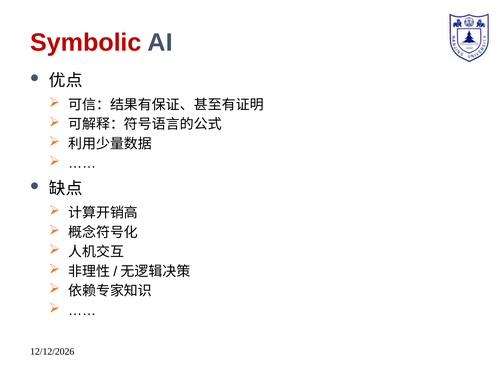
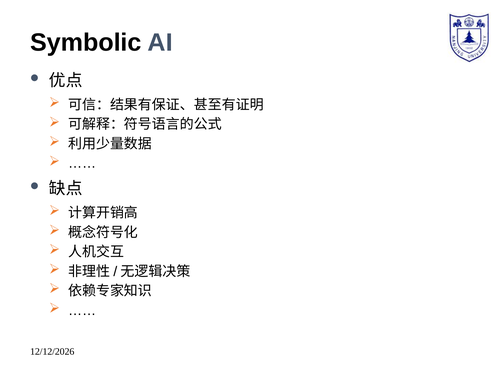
Symbolic colour: red -> black (86, 43)
